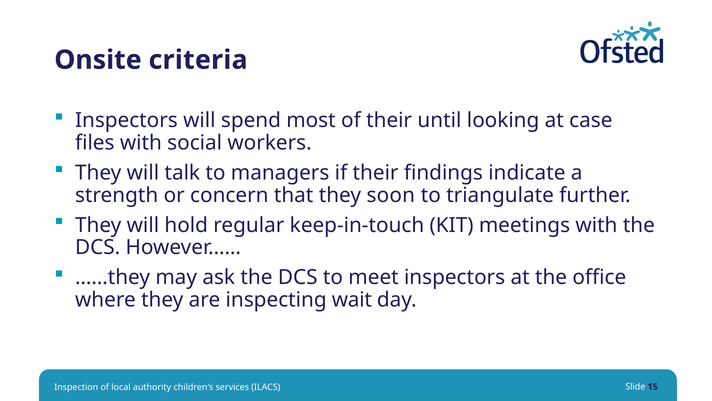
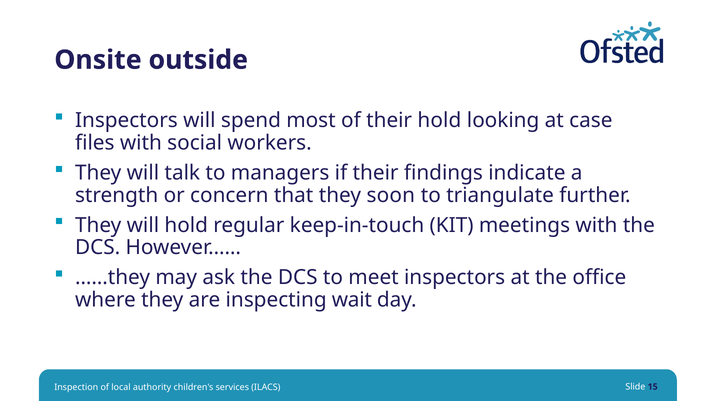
criteria: criteria -> outside (198, 60)
their until: until -> hold (439, 120)
